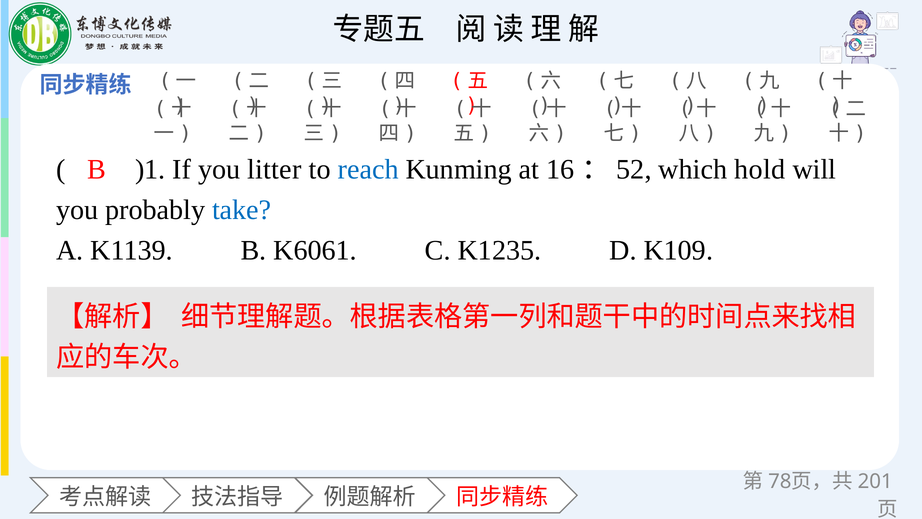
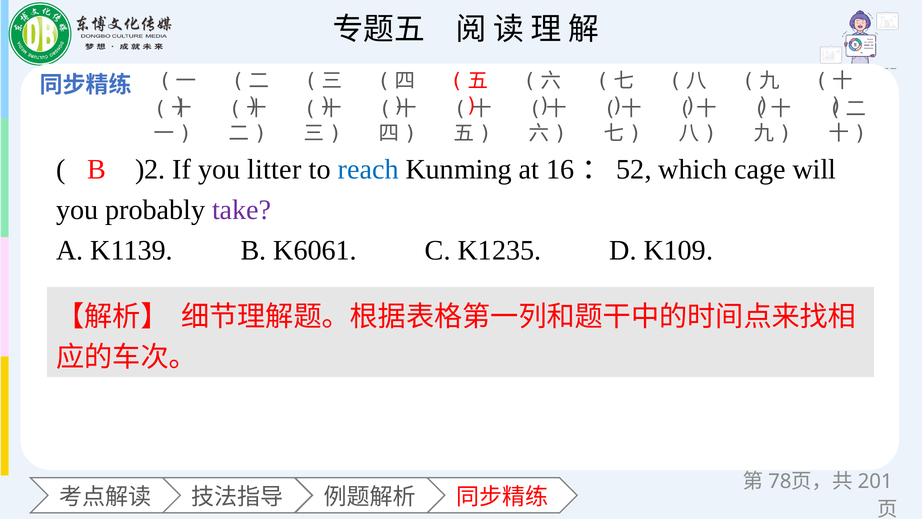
)1: )1 -> )2 (150, 169)
hold: hold -> cage (760, 169)
take colour: blue -> purple (242, 210)
